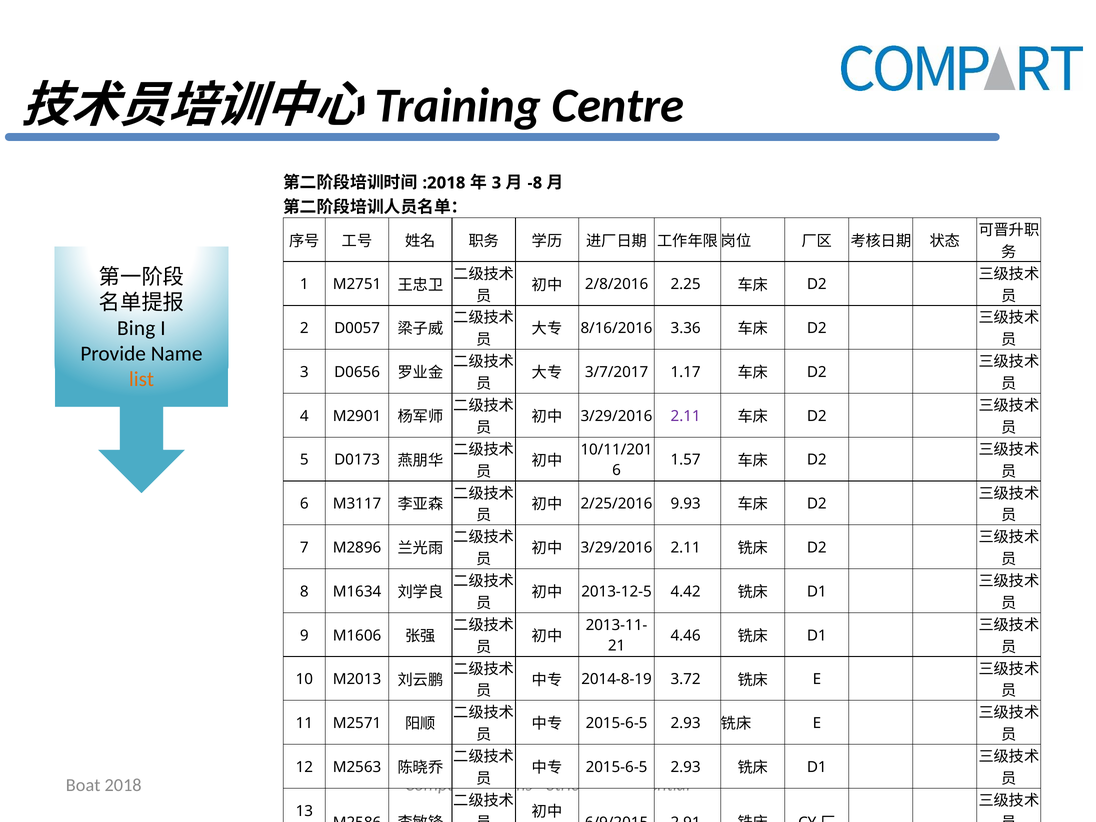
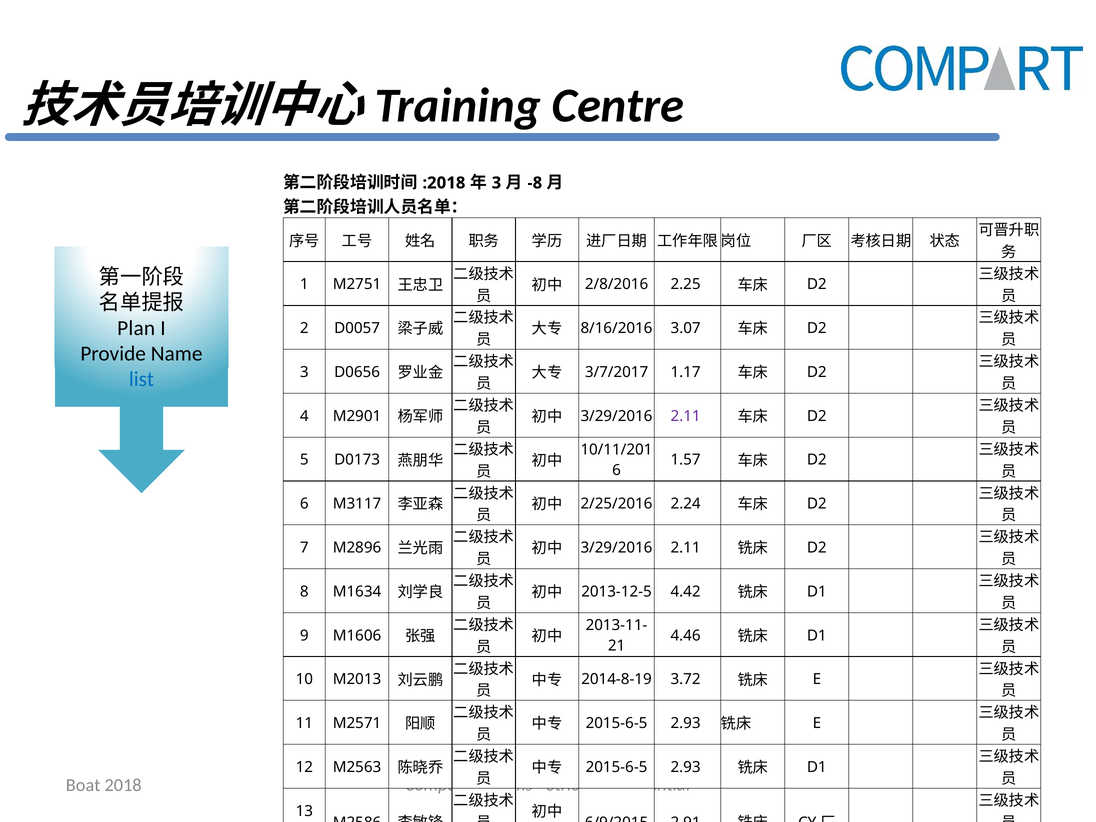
Bing: Bing -> Plan (136, 328)
3.36: 3.36 -> 3.07 (686, 328)
list colour: orange -> blue (142, 379)
9.93: 9.93 -> 2.24 (686, 504)
